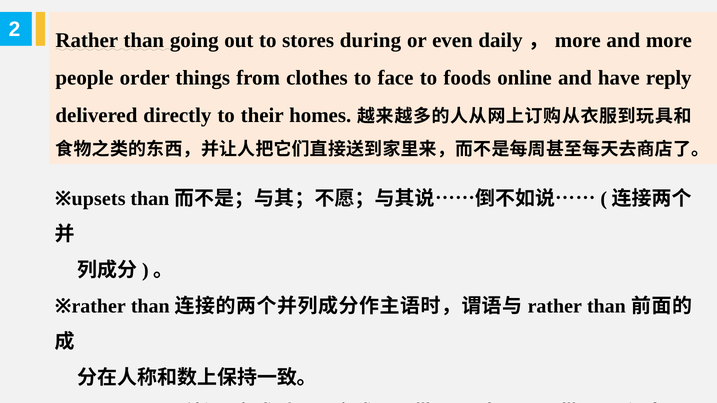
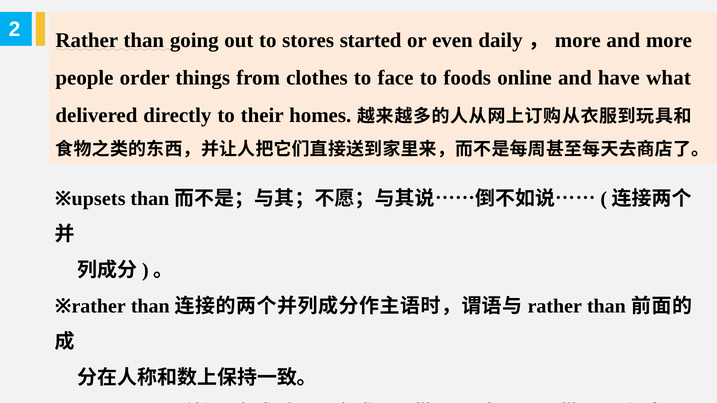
during: during -> started (371, 40)
reply: reply -> what (669, 78)
